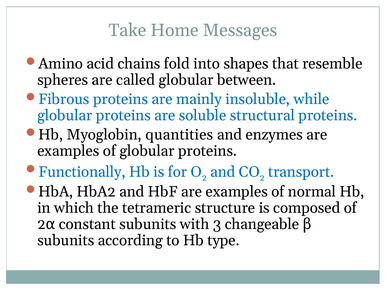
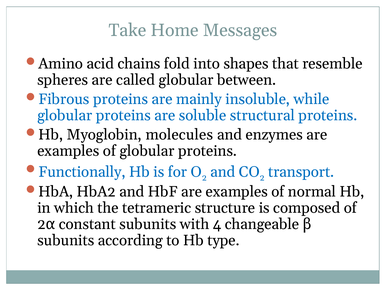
quantities: quantities -> molecules (179, 134)
3: 3 -> 4 (217, 224)
